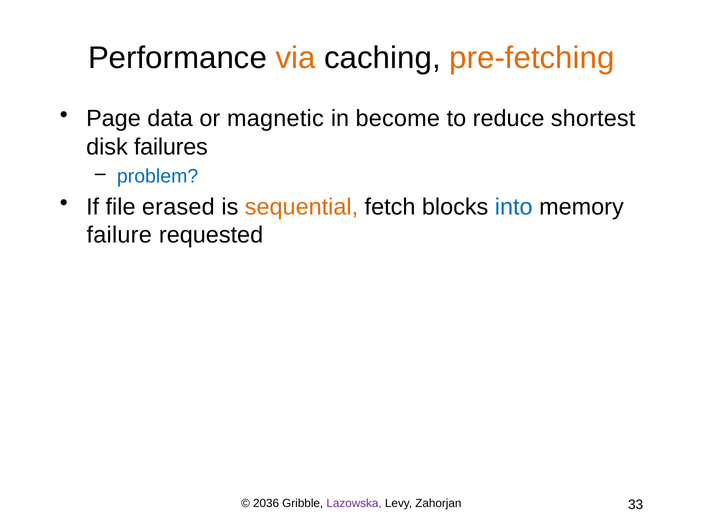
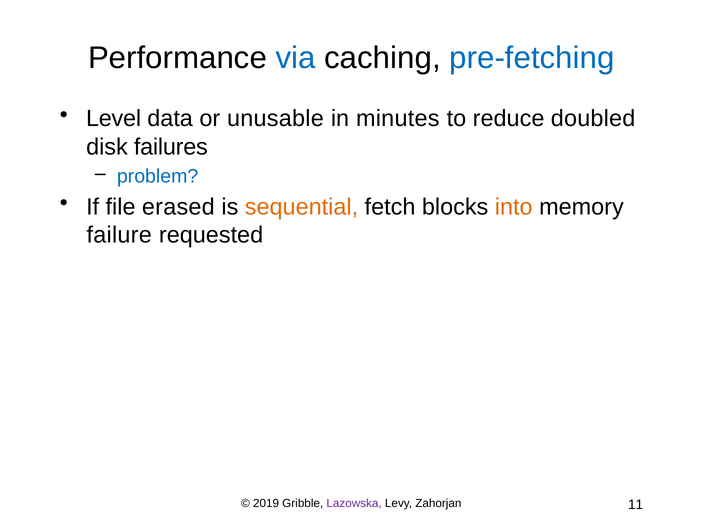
via colour: orange -> blue (296, 58)
pre-fetching colour: orange -> blue (532, 58)
Page: Page -> Level (114, 119)
magnetic: magnetic -> unusable (275, 119)
become: become -> minutes (398, 119)
shortest: shortest -> doubled (593, 119)
into colour: blue -> orange (514, 207)
2036: 2036 -> 2019 (266, 503)
33: 33 -> 11 (636, 505)
